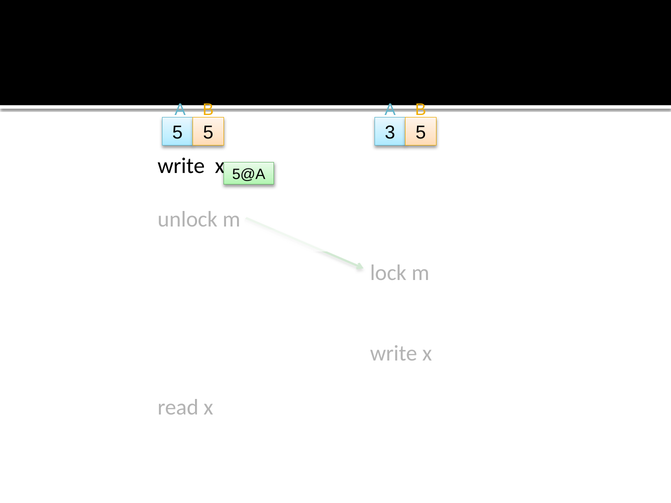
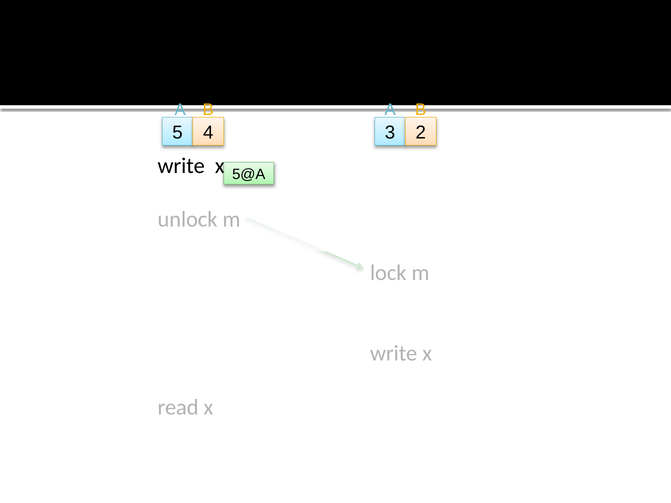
5 5: 5 -> 4 (208, 133)
3 5: 5 -> 2 (421, 133)
